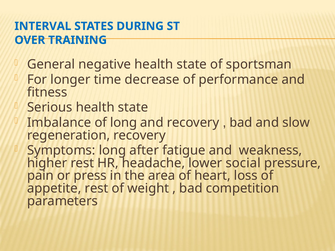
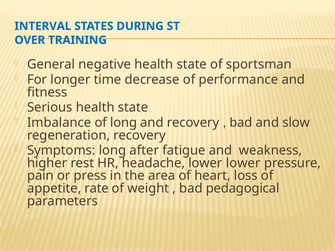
lower social: social -> lower (243, 163)
appetite rest: rest -> rate (97, 189)
competition: competition -> pedagogical (243, 189)
